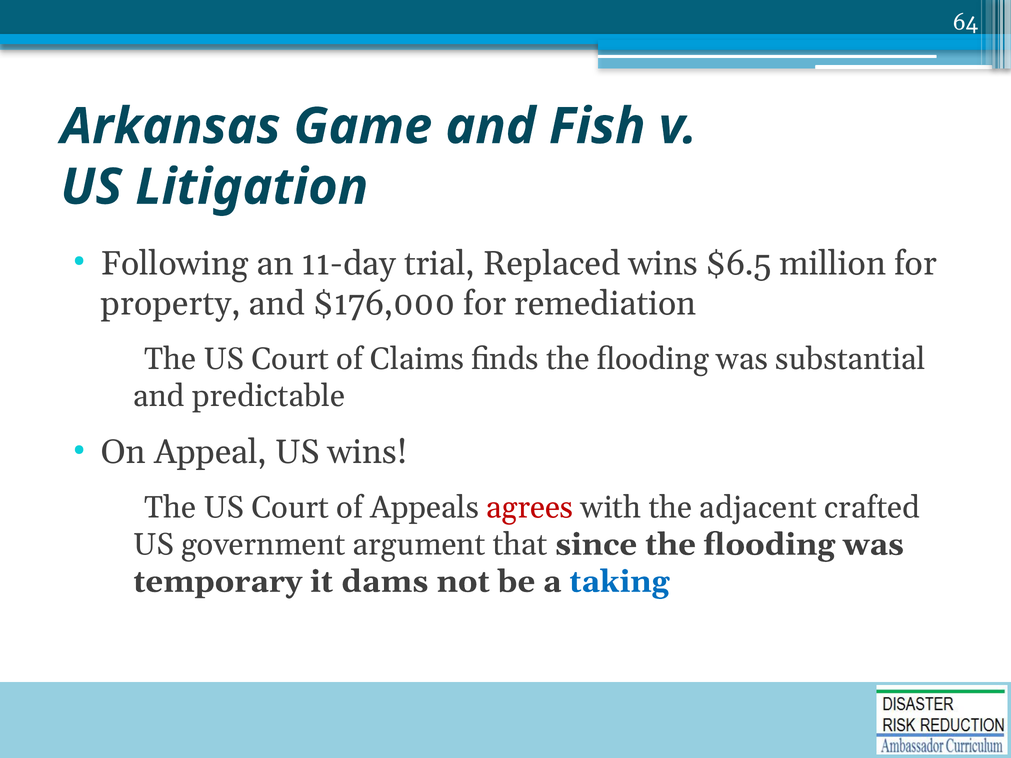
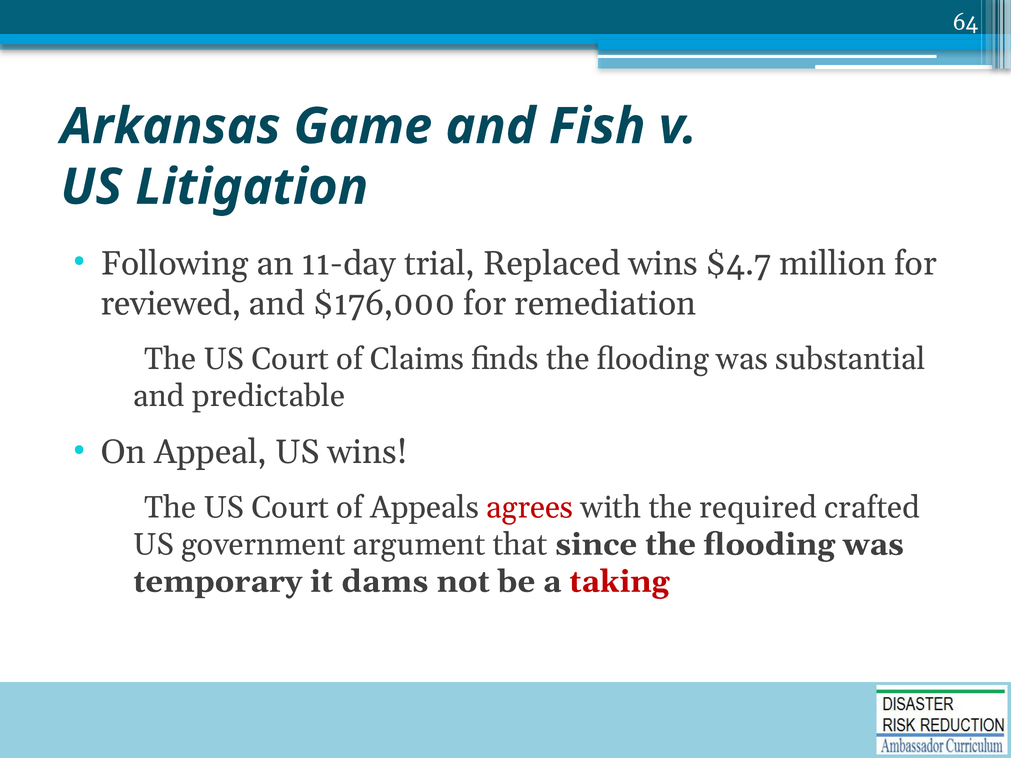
$6.5: $6.5 -> $4.7 (739, 263)
property: property -> reviewed (171, 304)
adjacent: adjacent -> required (758, 508)
taking colour: blue -> red (619, 582)
